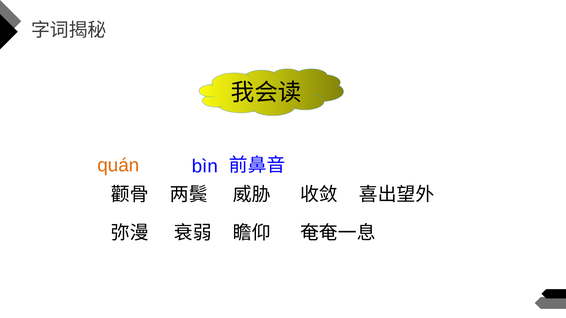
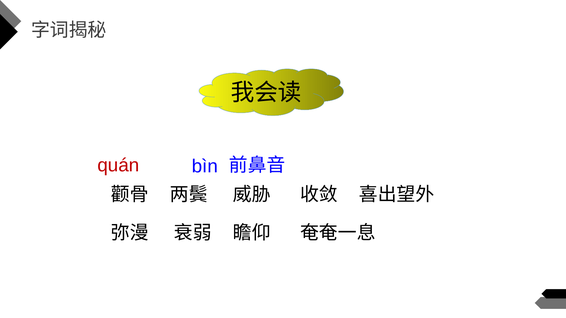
quán colour: orange -> red (118, 166)
